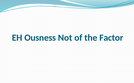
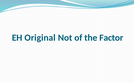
Ousness: Ousness -> Original (40, 38)
